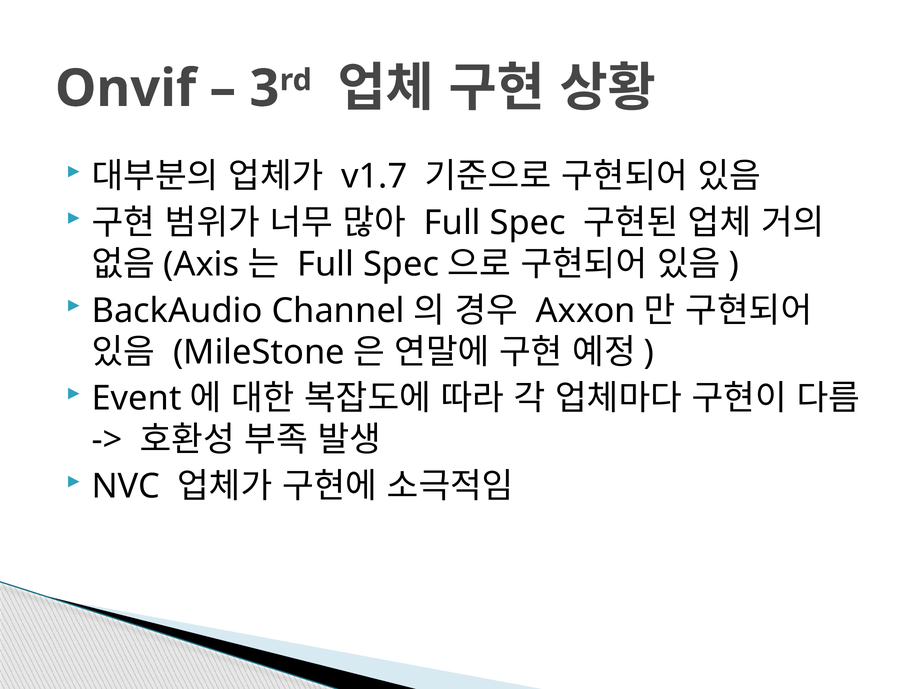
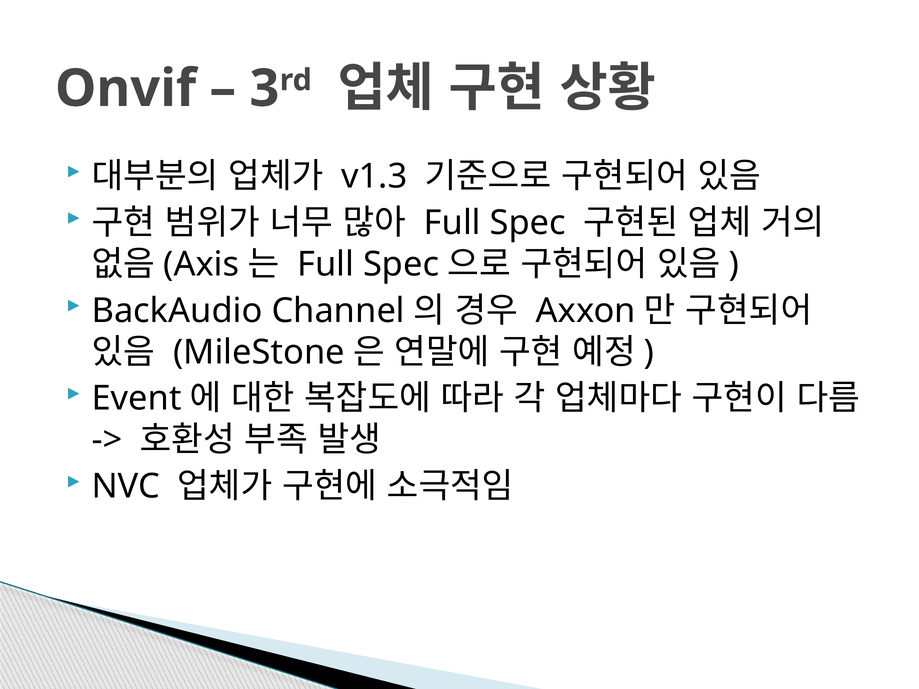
v1.7: v1.7 -> v1.3 (374, 177)
